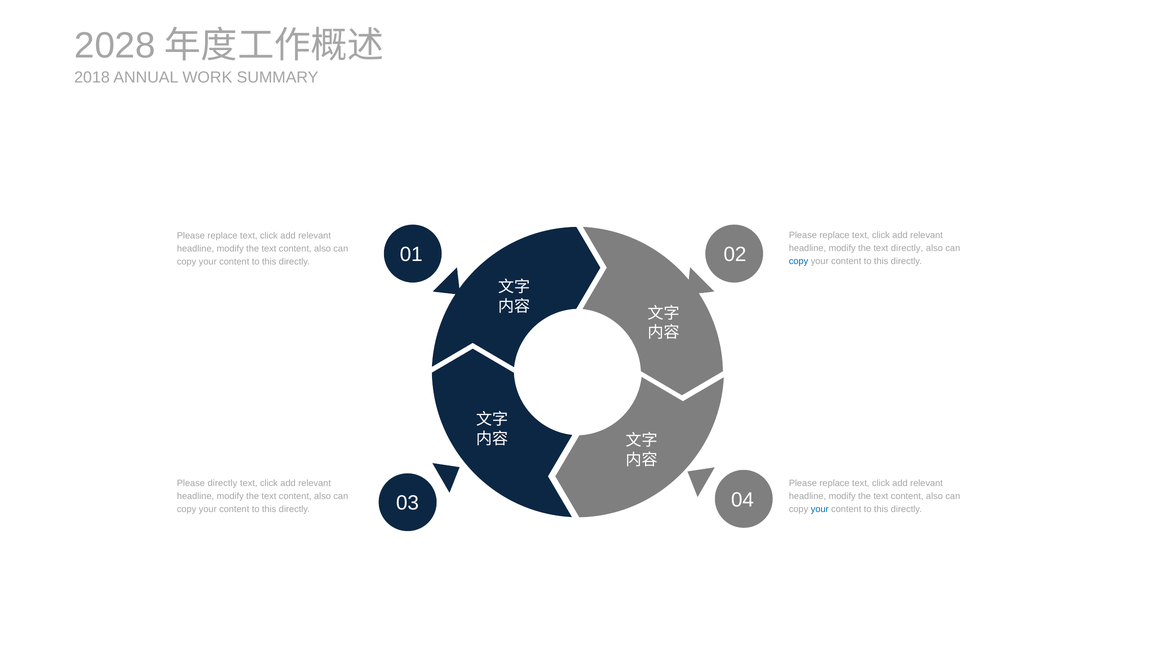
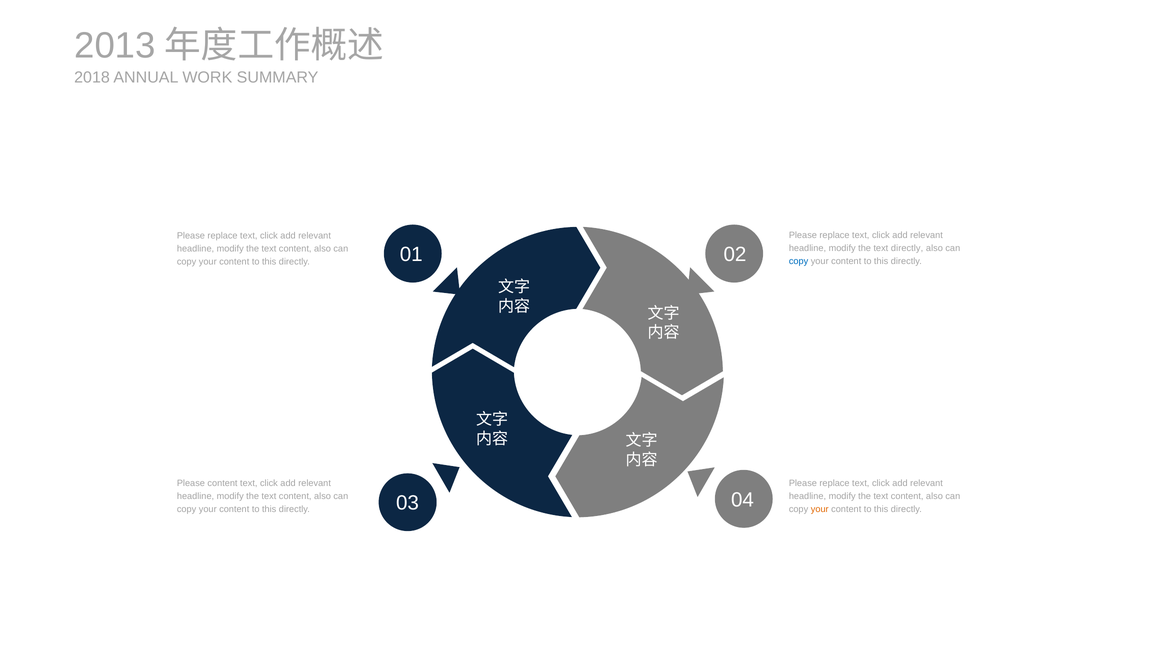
2028: 2028 -> 2013 (115, 46)
Please directly: directly -> content (223, 483)
your colour: blue -> orange (820, 510)
